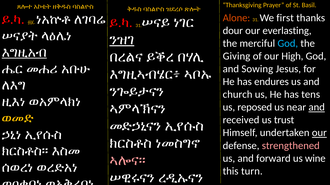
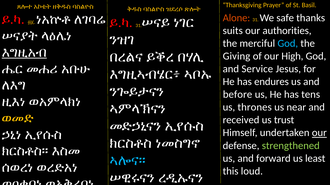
first: first -> safe (285, 18)
dour: dour -> suits (233, 31)
everlasting: everlasting -> authorities (287, 31)
ንዝገ underline: present -> none (122, 40)
Sowing: Sowing -> Service (257, 69)
church: church -> before (238, 95)
reposed: reposed -> thrones (255, 108)
and underline: present -> none (317, 108)
strengthened colour: pink -> light green (291, 146)
wine: wine -> least (315, 159)
ኣሎና። colour: pink -> light blue (128, 161)
turn: turn -> loud (252, 172)
